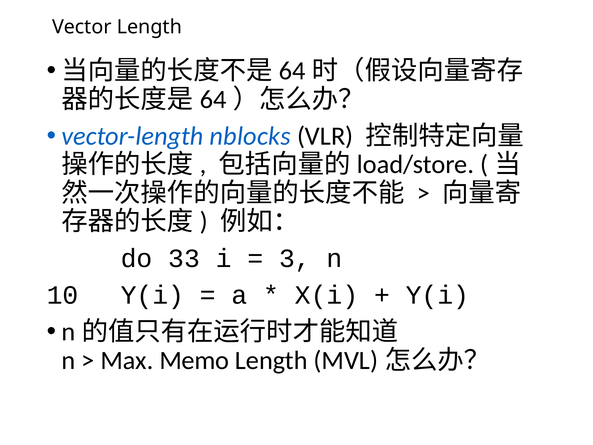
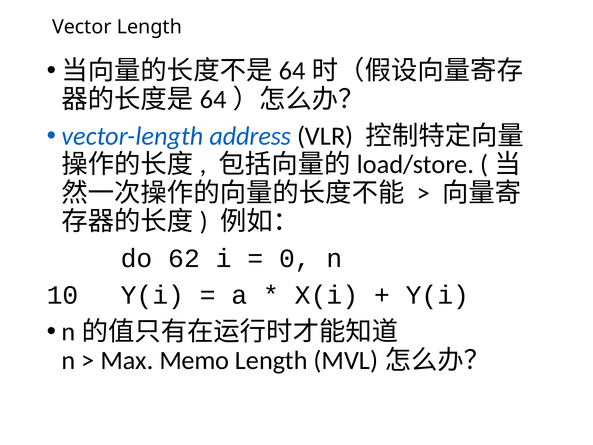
nblocks: nblocks -> address (250, 136)
33: 33 -> 62 (184, 258)
3: 3 -> 0 (295, 258)
